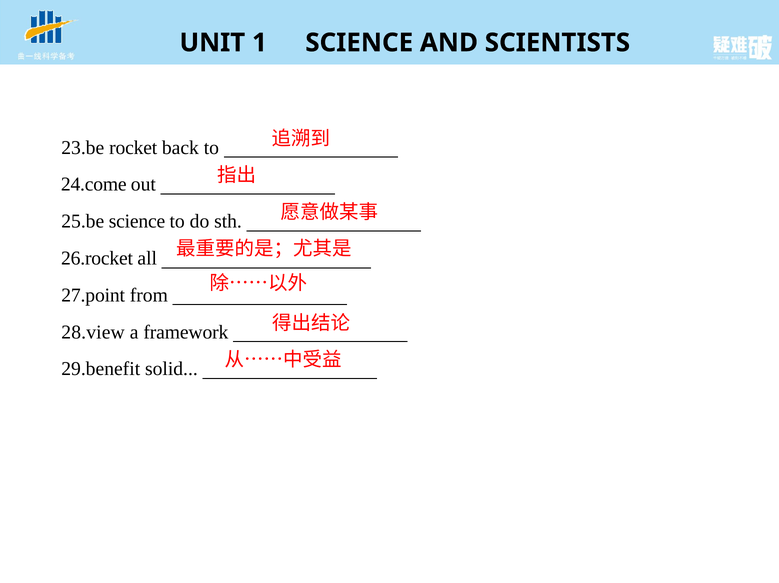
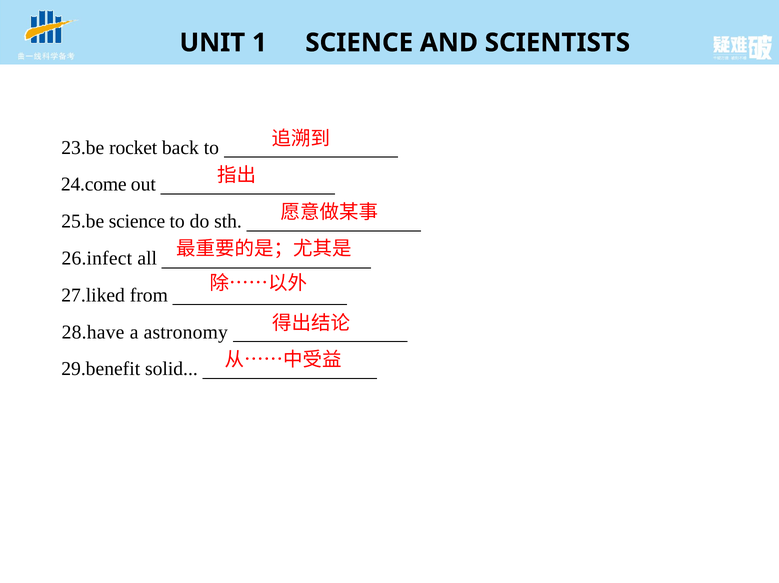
26.rocket: 26.rocket -> 26.infect (97, 258)
27.point: 27.point -> 27.liked (93, 295)
28.view: 28.view -> 28.have (93, 332)
framework: framework -> astronomy (186, 332)
